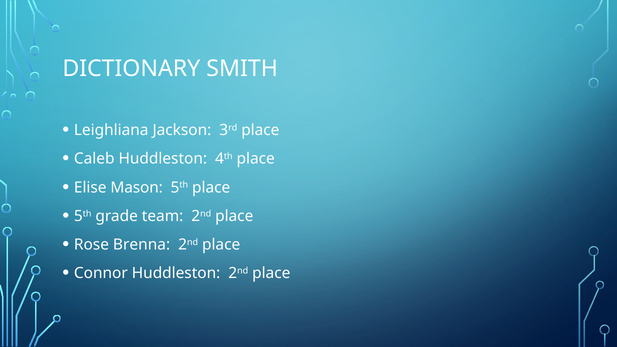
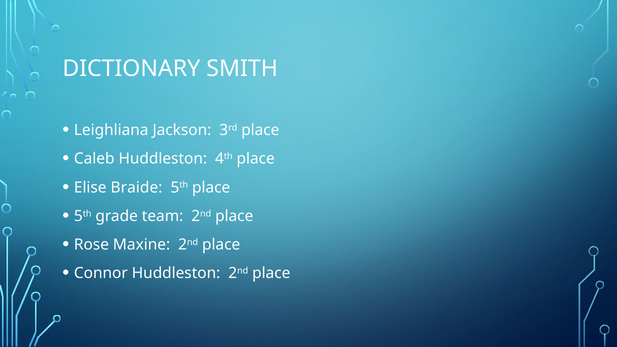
Mason: Mason -> Braide (137, 187)
Brenna: Brenna -> Maxine (142, 245)
